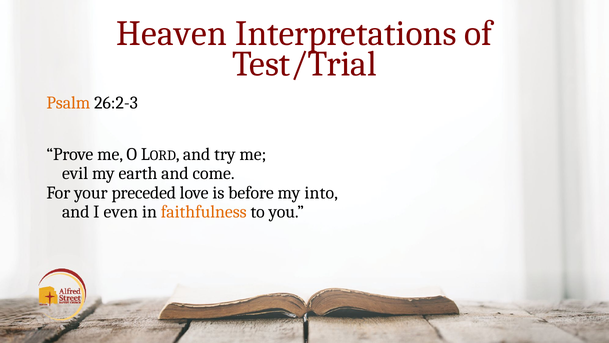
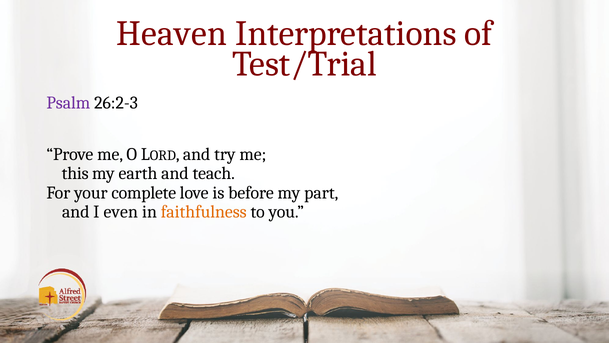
Psalm colour: orange -> purple (68, 103)
evil: evil -> this (75, 173)
come: come -> teach (214, 173)
preceded: preceded -> complete (144, 192)
into: into -> part (321, 192)
